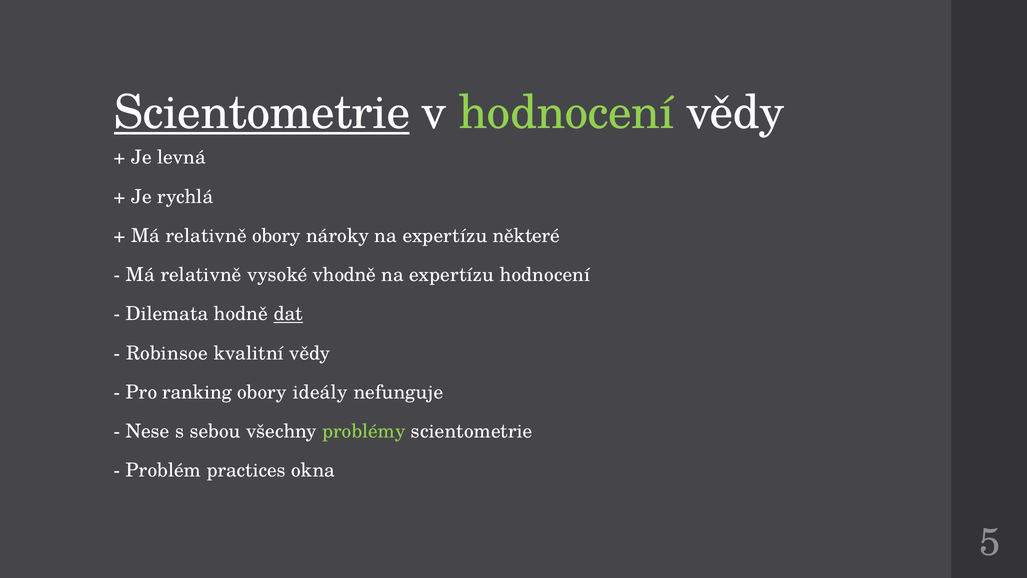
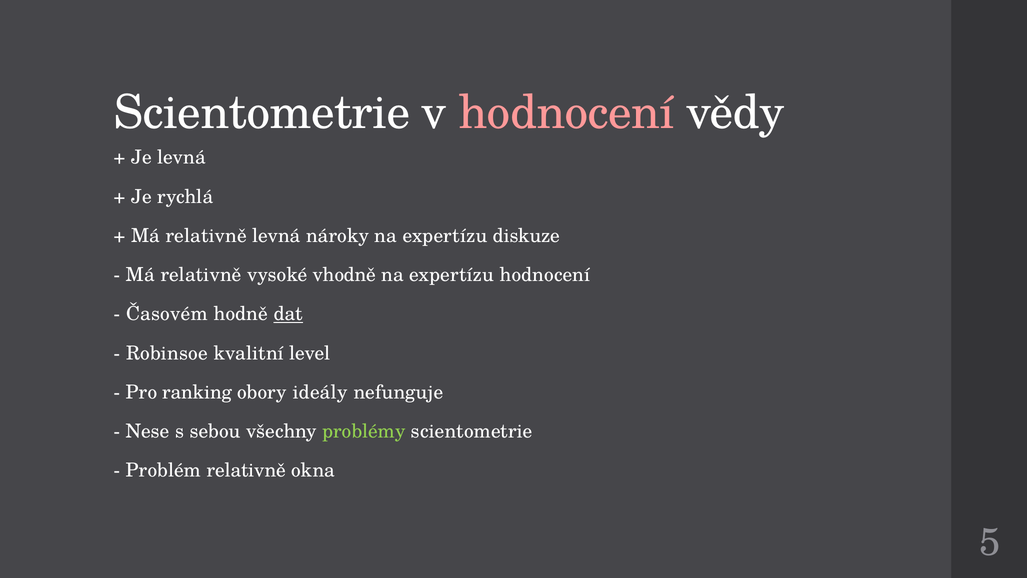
Scientometrie underline: present -> none (262, 113)
hodnocení colour: light green -> pink (567, 113)
relativně obory: obory -> levná (276, 236)
některé: některé -> diskuze (526, 236)
Dilemata: Dilemata -> Časovém (167, 314)
kvalitní vědy: vědy -> level (310, 353)
Problém practices: practices -> relativně (246, 470)
